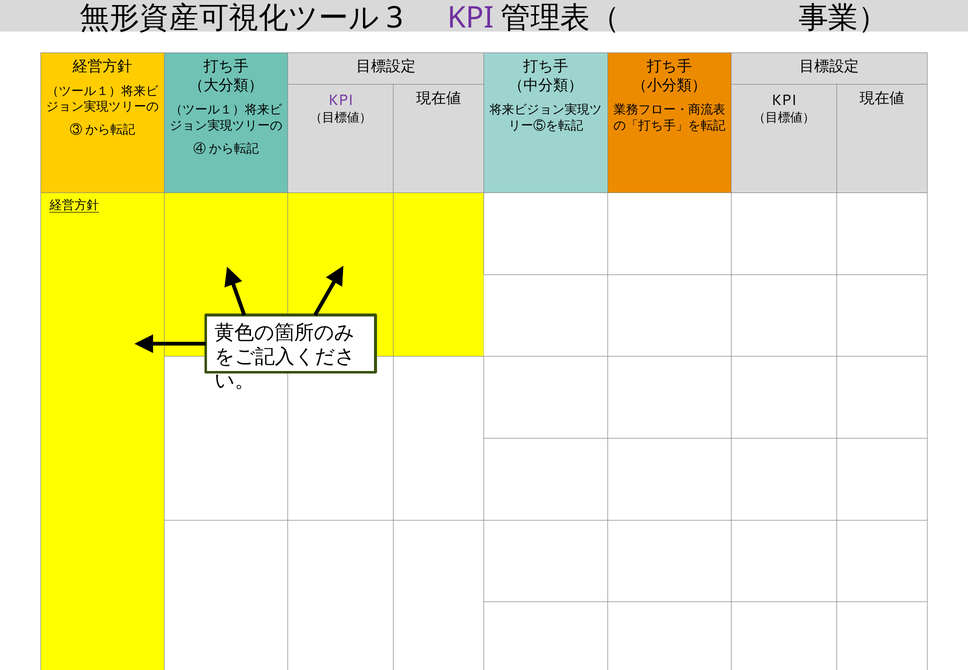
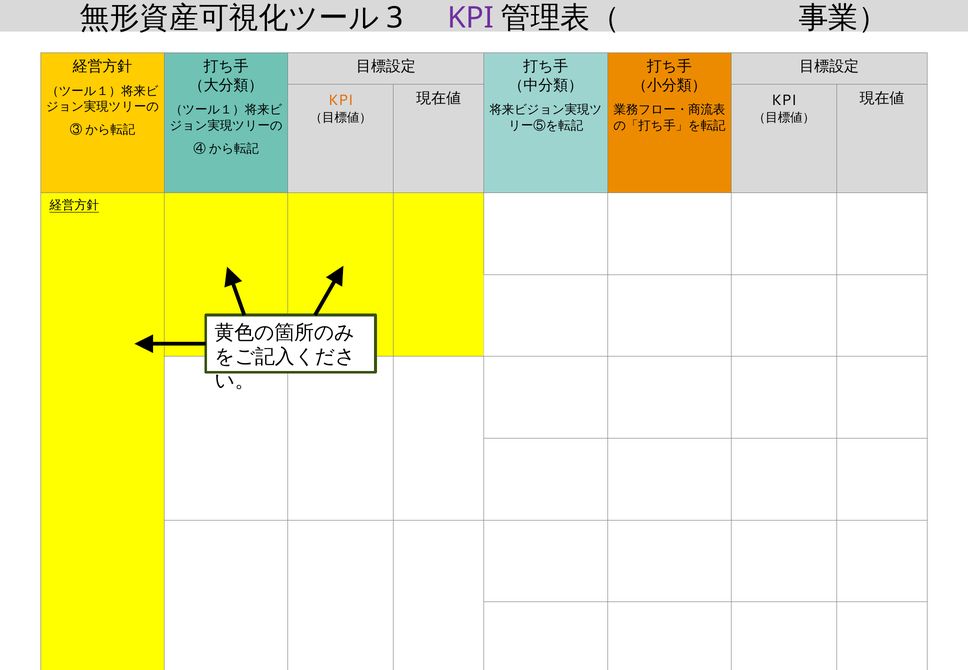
KPI colour: purple -> orange (341, 100)
